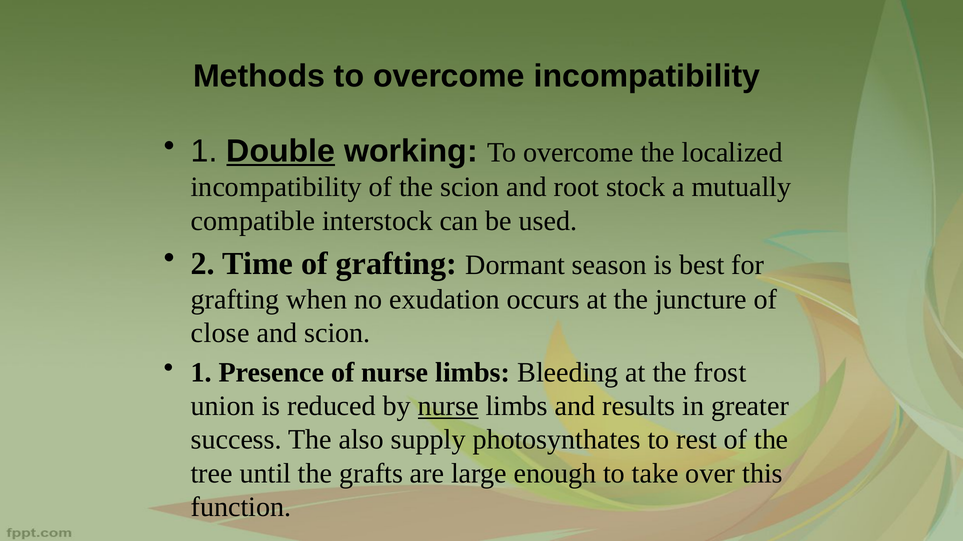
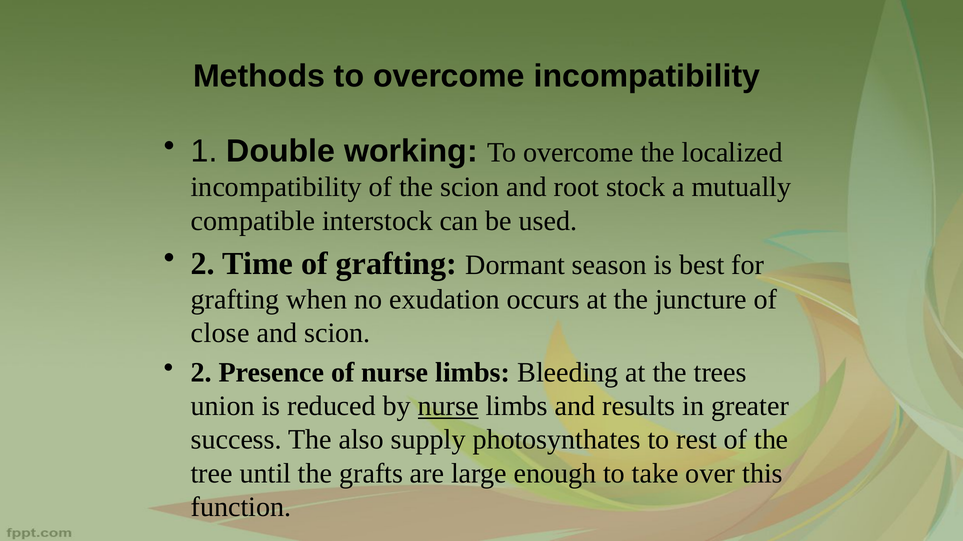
Double underline: present -> none (281, 152)
1: 1 -> 2 (201, 373)
frost: frost -> trees (720, 373)
